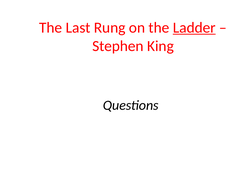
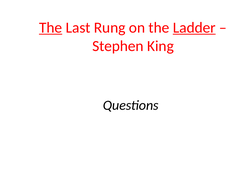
The underline: none -> present (51, 28)
